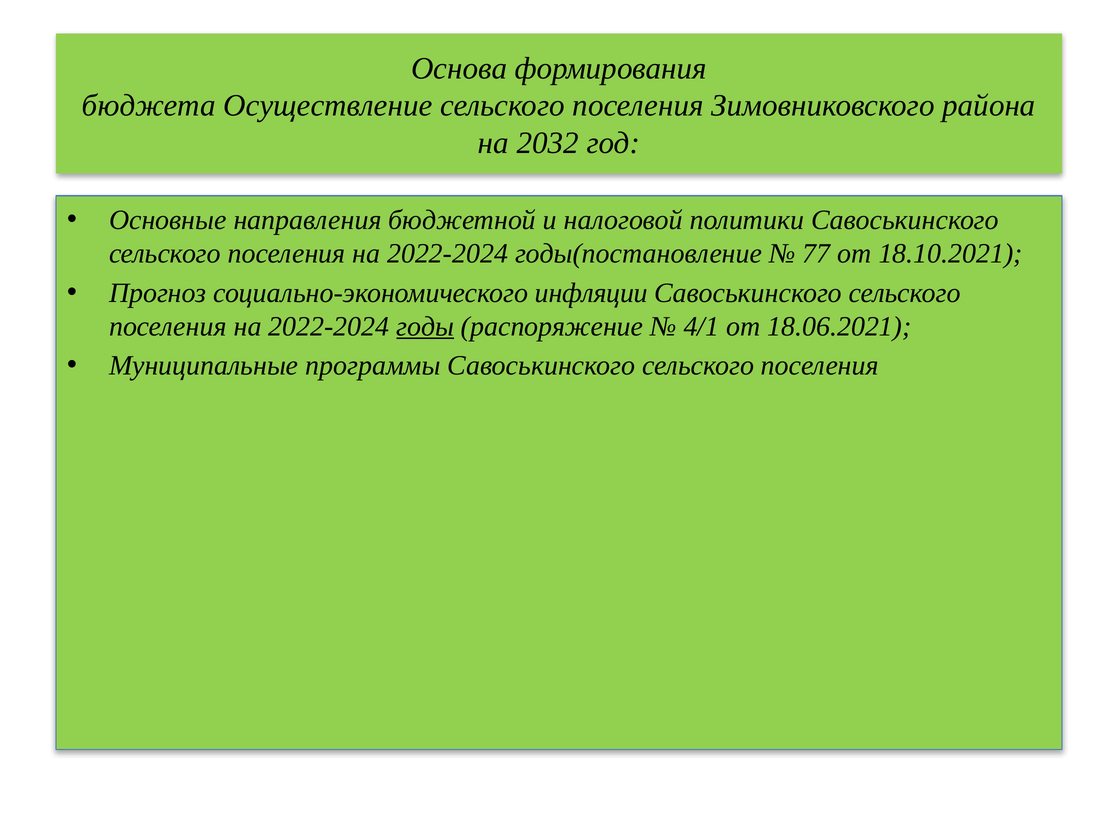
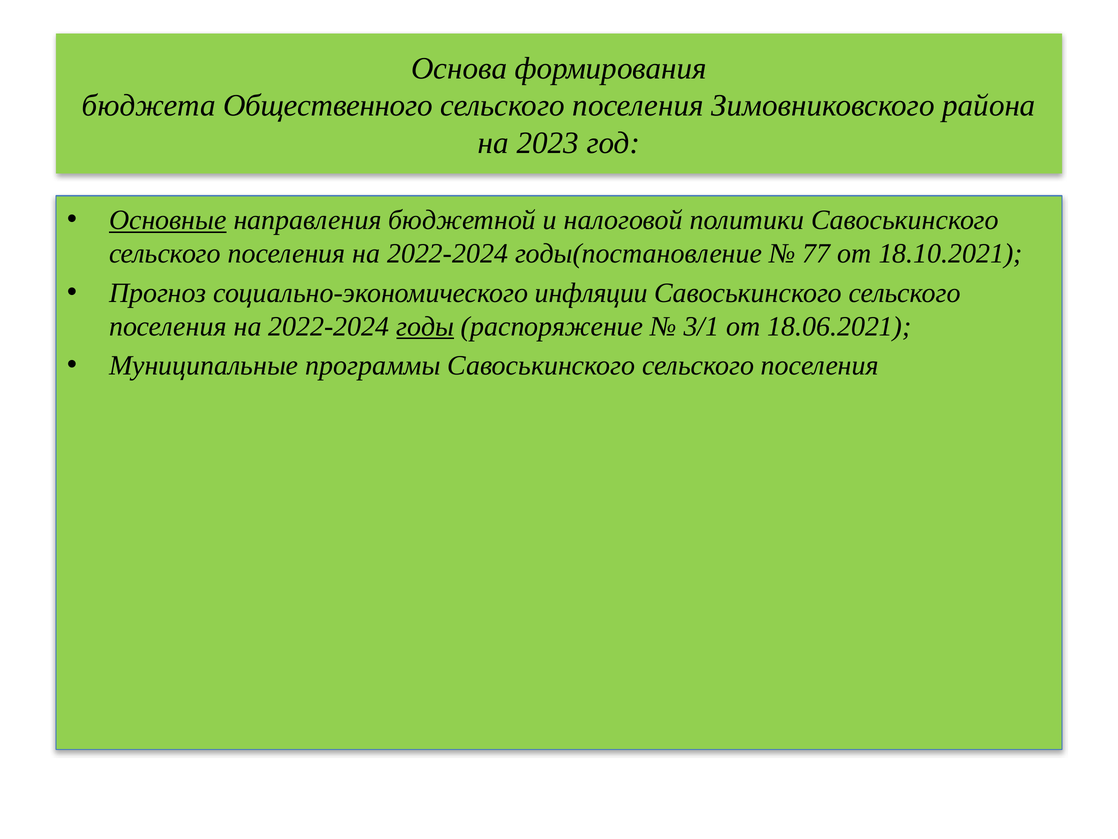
Осуществление: Осуществление -> Общественного (328, 106)
2032: 2032 -> 2023 (548, 143)
Основные underline: none -> present (168, 220)
4/1: 4/1 -> 3/1 (701, 326)
